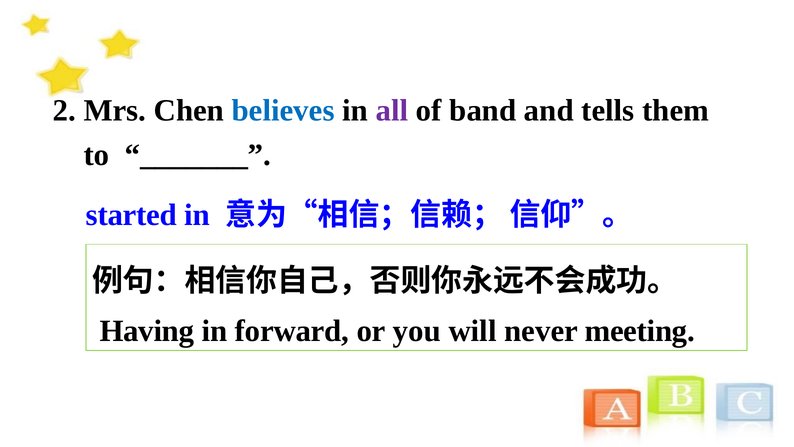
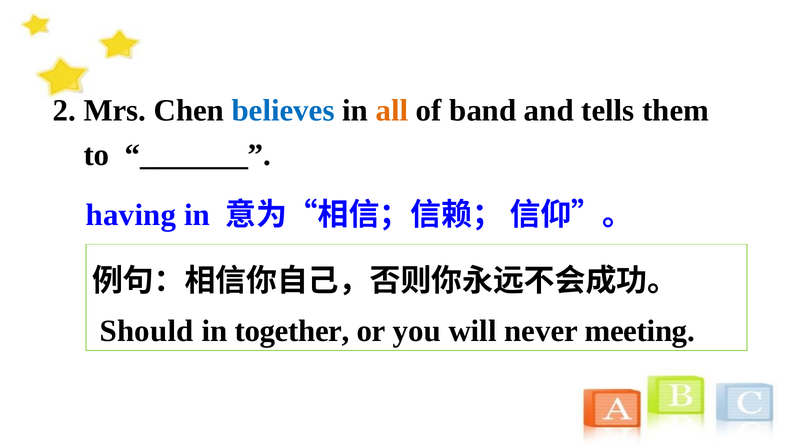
all colour: purple -> orange (392, 111)
started: started -> having (131, 215)
Having: Having -> Should (147, 331)
forward: forward -> together (292, 331)
